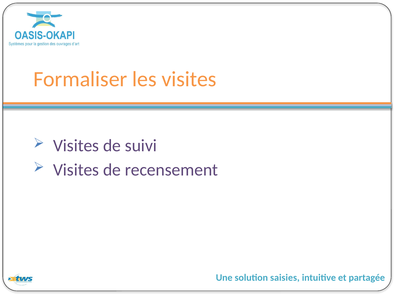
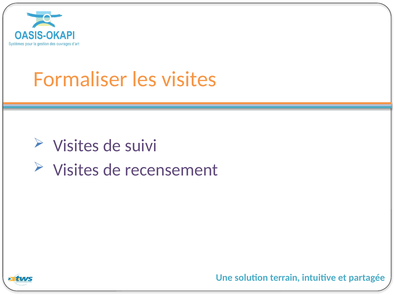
saisies: saisies -> terrain (285, 278)
